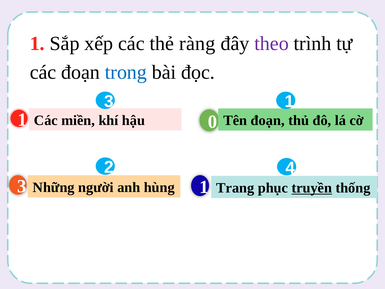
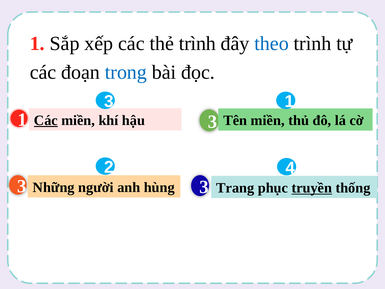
thẻ ràng: ràng -> trình (197, 44)
theo colour: purple -> blue (272, 44)
Các underline: none -> present (46, 120)
hậu 0: 0 -> 3 (212, 122)
Tên đoạn: đoạn -> miền (268, 120)
hùng 1: 1 -> 3 (204, 187)
